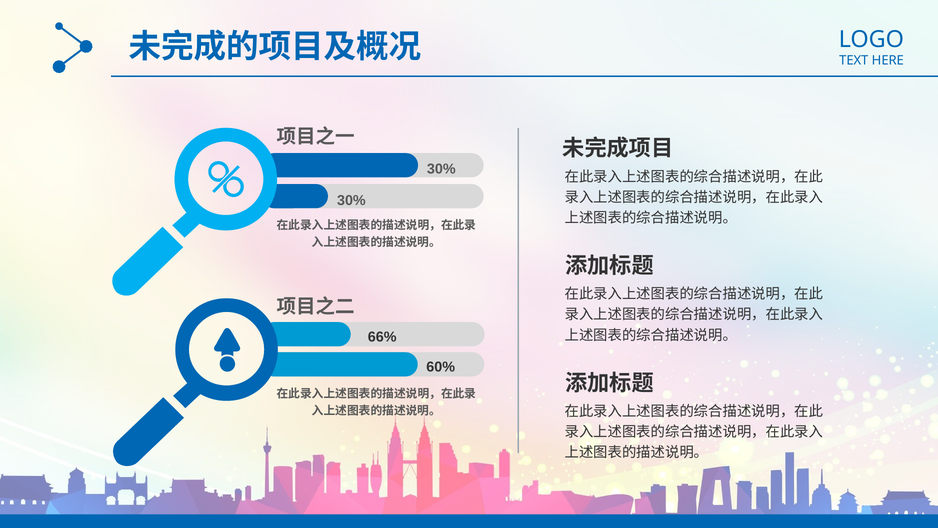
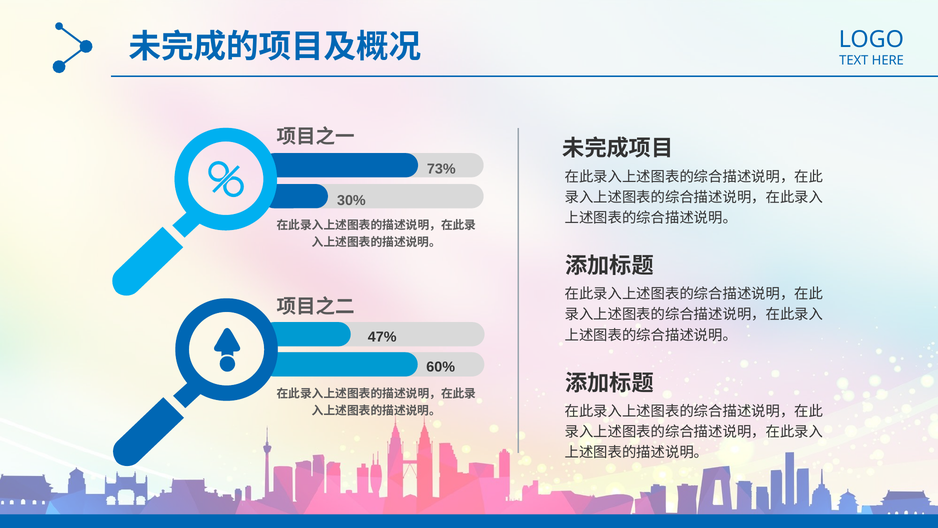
30%: 30% -> 73% (441, 169)
66%: 66% -> 47% (382, 337)
